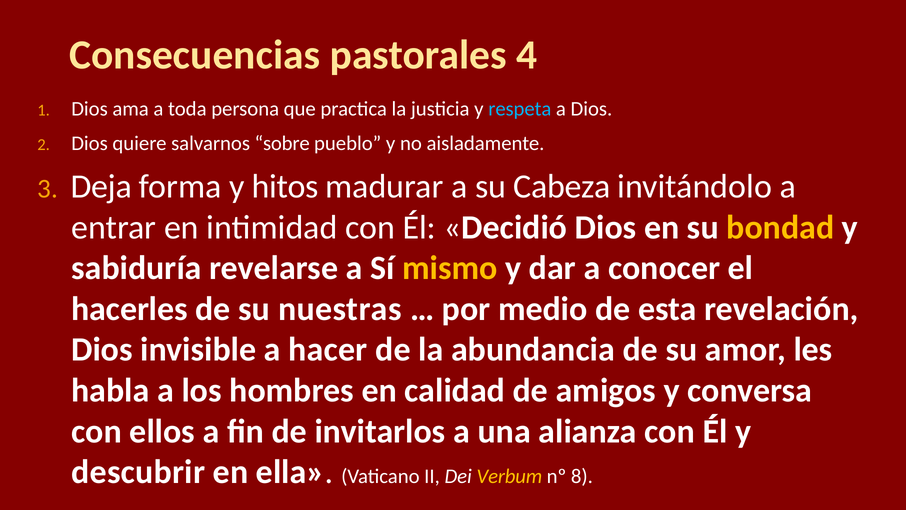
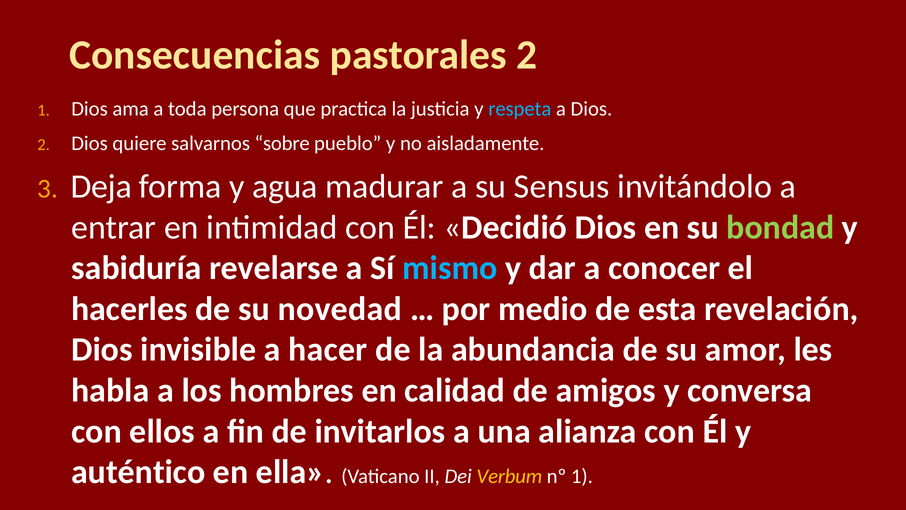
pastorales 4: 4 -> 2 (527, 55)
hitos: hitos -> agua (285, 186)
Cabeza: Cabeza -> Sensus (562, 186)
bondad colour: yellow -> light green (780, 227)
mismo colour: yellow -> light blue (450, 268)
nuestras: nuestras -> novedad (340, 309)
descubrir: descubrir -> auténtico (138, 472)
nº 8: 8 -> 1 (582, 476)
